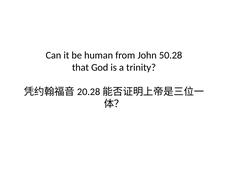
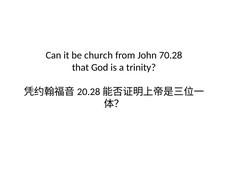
human: human -> church (99, 55)
50.28: 50.28 -> 70.28 (171, 55)
